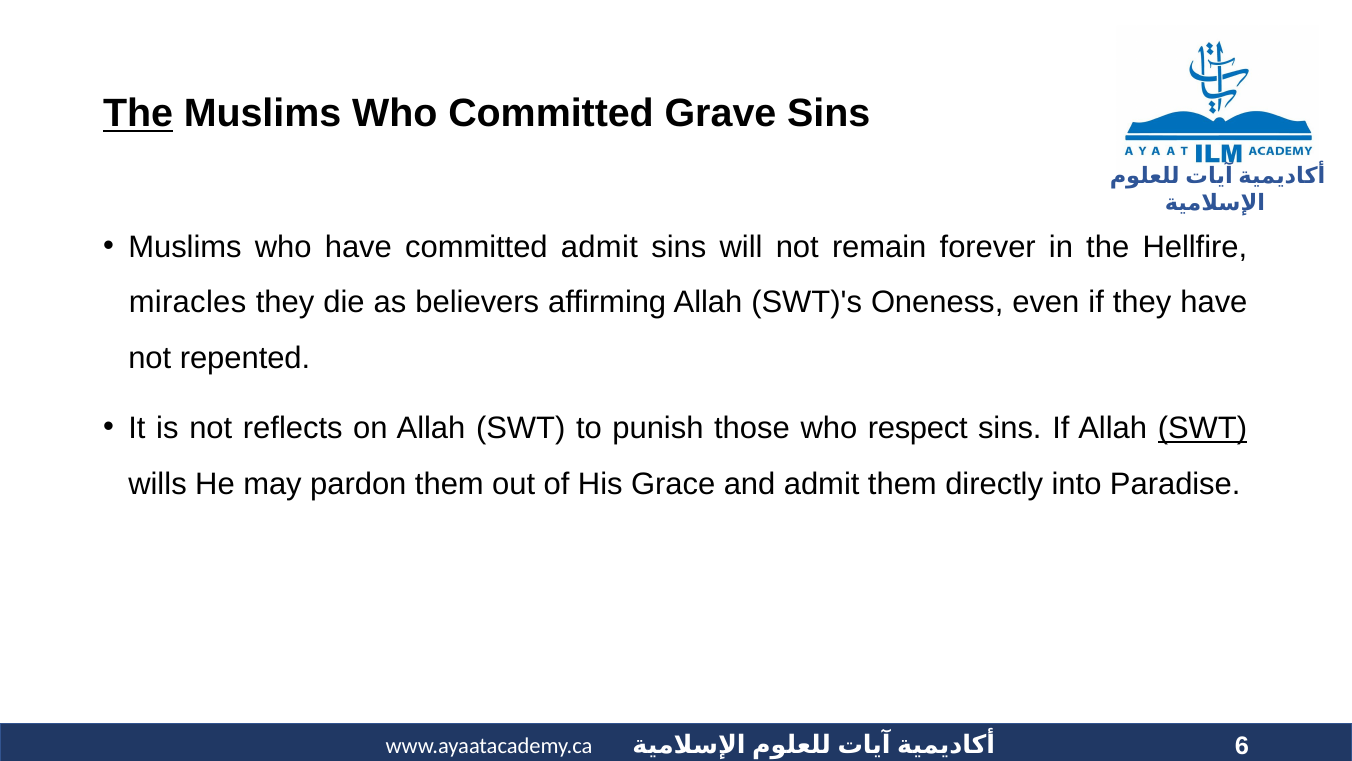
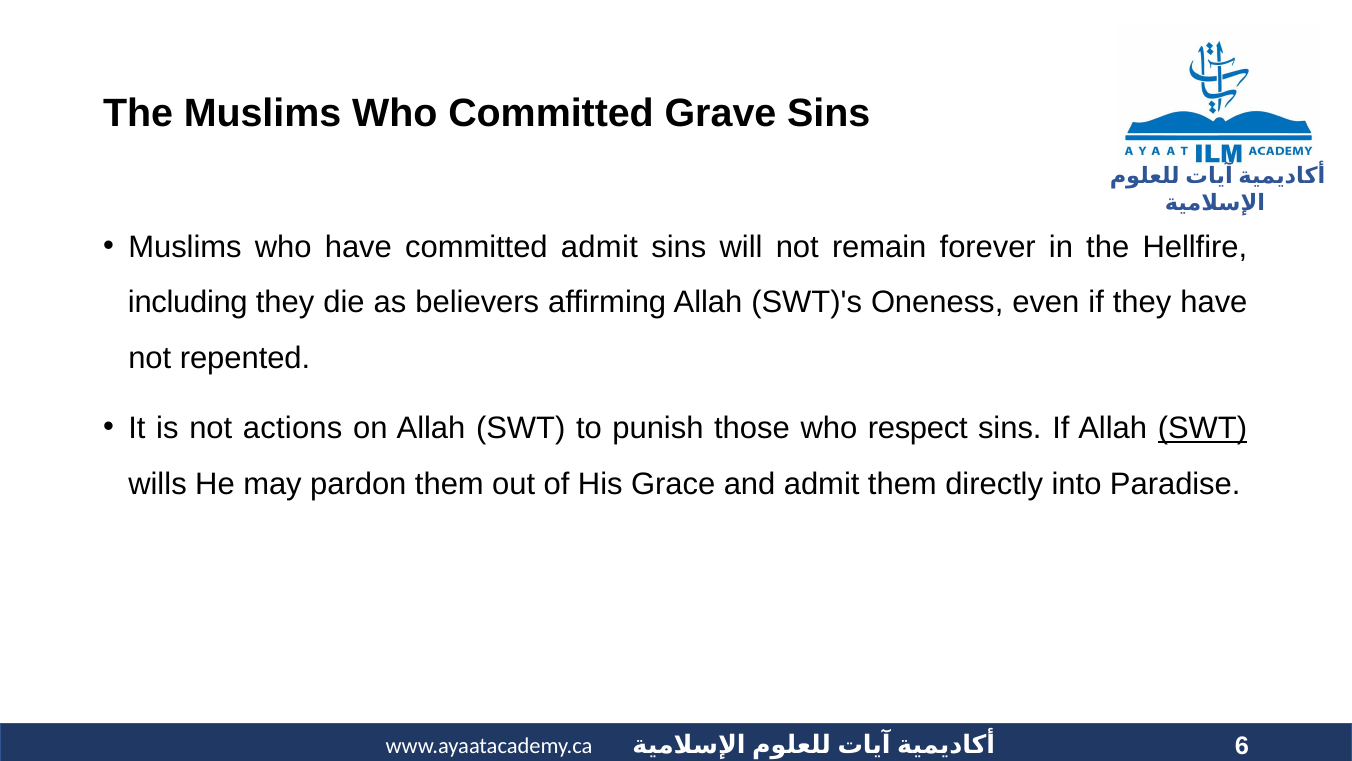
The underline: present -> none (138, 114)
miracles: miracles -> including (188, 303)
reflects: reflects -> actions (293, 428)
